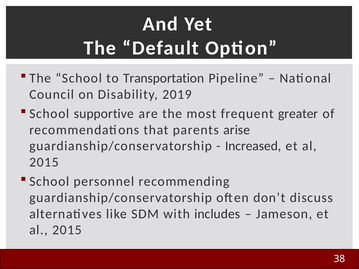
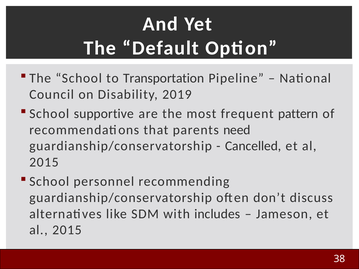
greater: greater -> pattern (298, 114)
arise: arise -> need (237, 130)
Increased: Increased -> Cancelled (253, 146)
